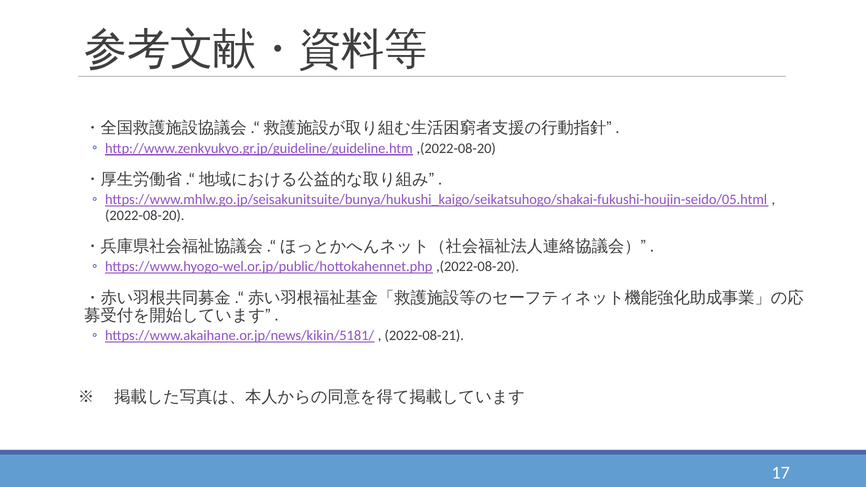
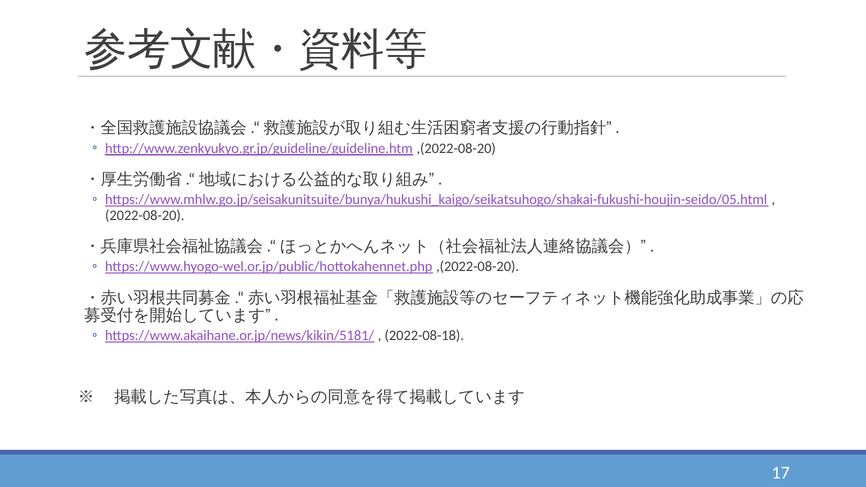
2022-08-21: 2022-08-21 -> 2022-08-18 (424, 336)
